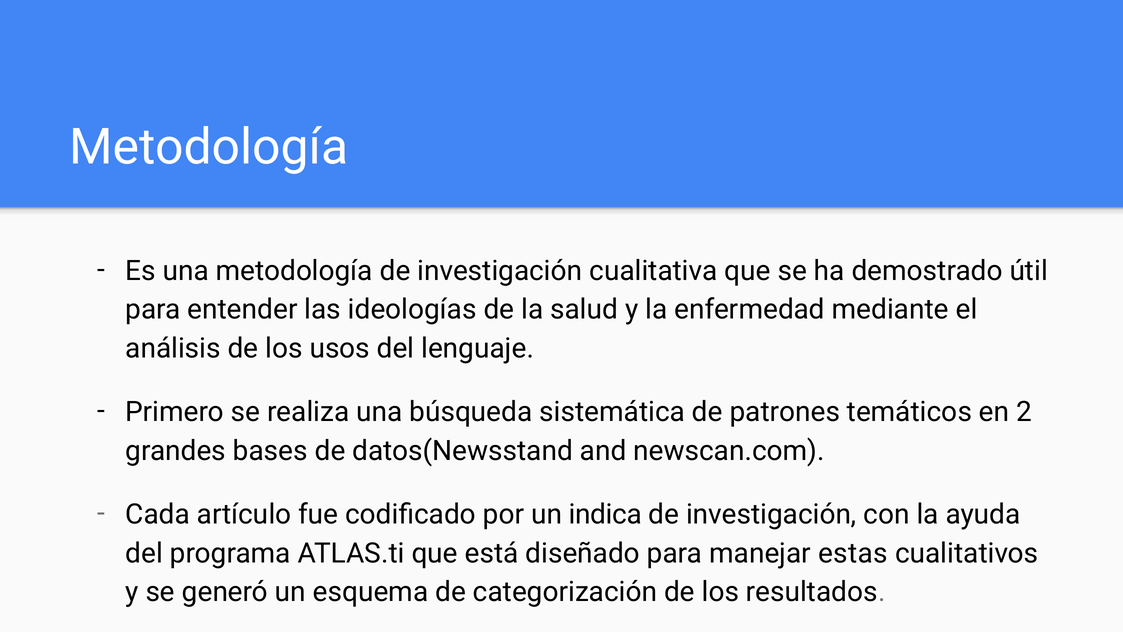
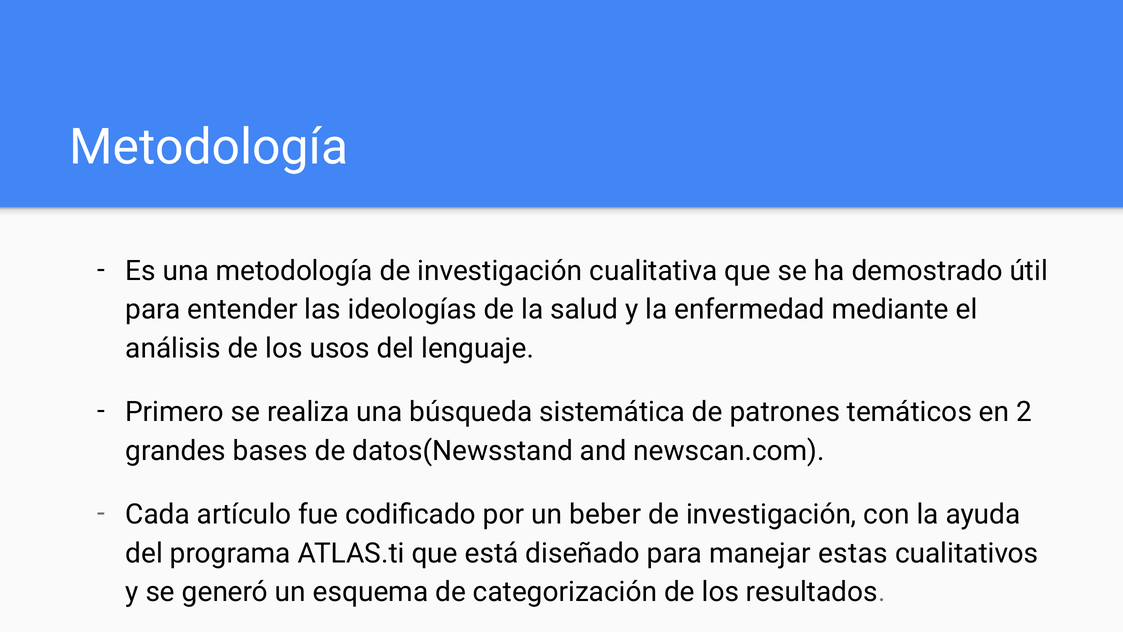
indica: indica -> beber (605, 514)
